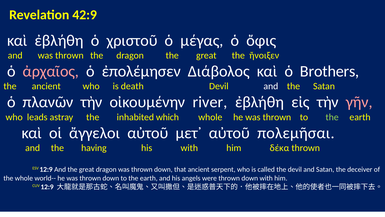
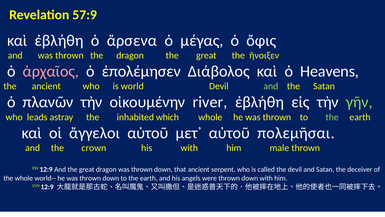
42:9: 42:9 -> 57:9 (85, 15)
χριστοῦ: χριστοῦ -> ἄρσενα (132, 40)
Brothers: Brothers -> Heavens (330, 71)
death: death -> world (132, 86)
and colour: white -> light green (271, 86)
γῆν colour: pink -> light green (359, 102)
having: having -> crown (94, 148)
δέκα: δέκα -> male (279, 148)
